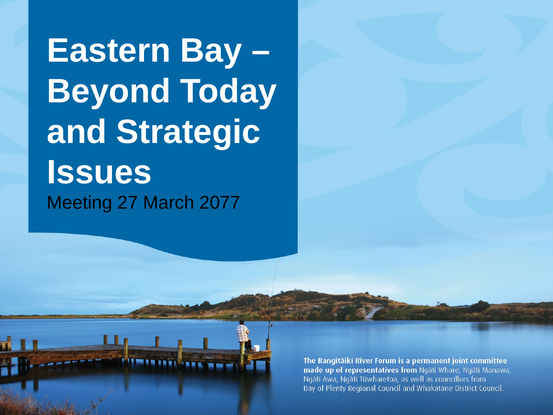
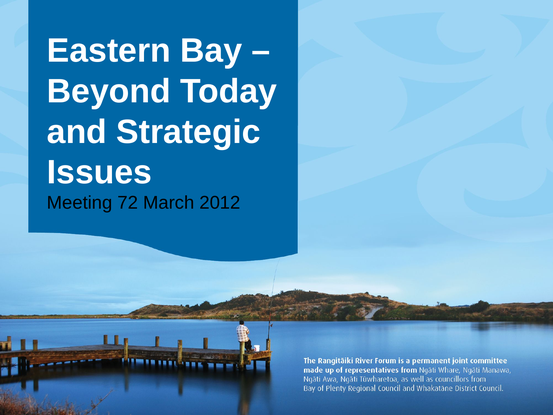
27: 27 -> 72 (128, 203)
2077: 2077 -> 2012 (220, 203)
